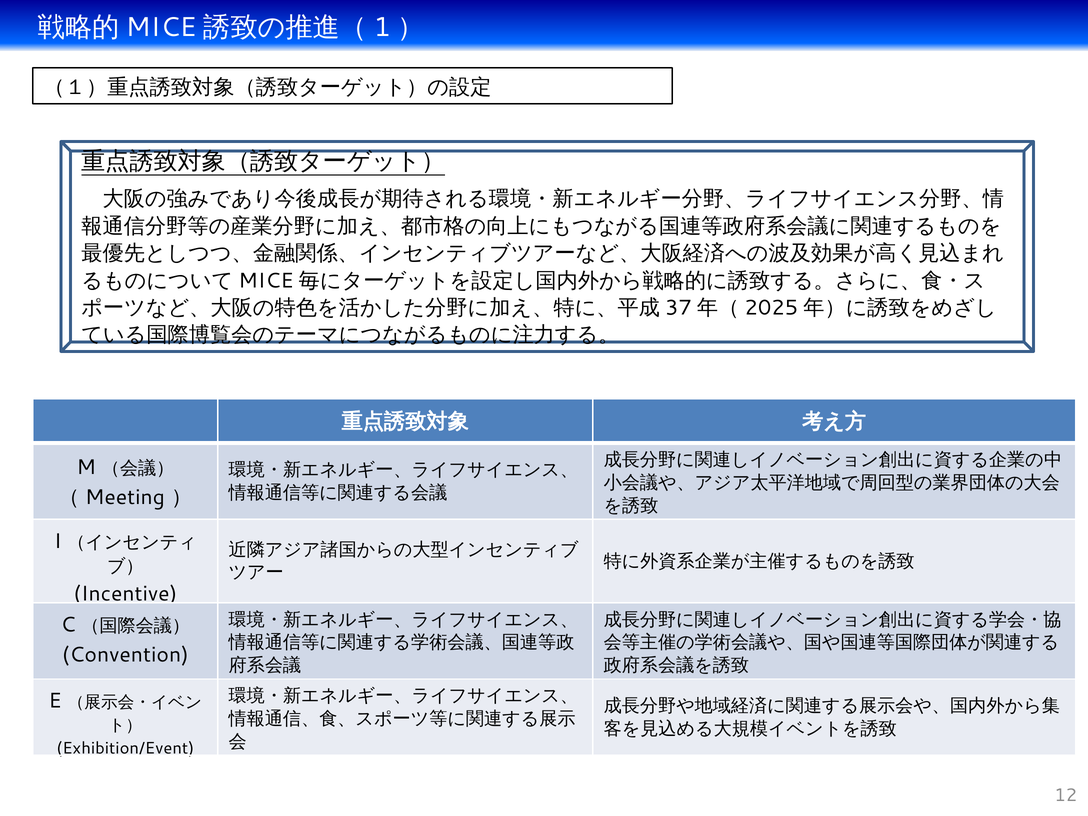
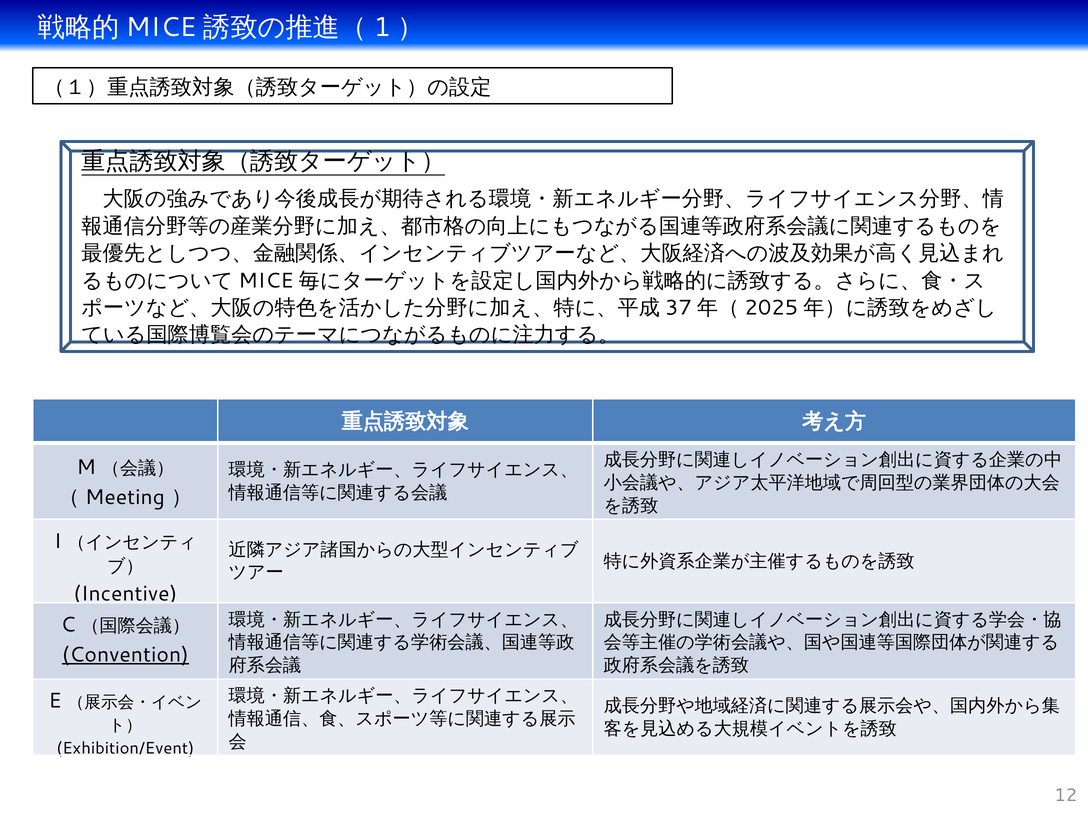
Convention underline: none -> present (125, 655)
